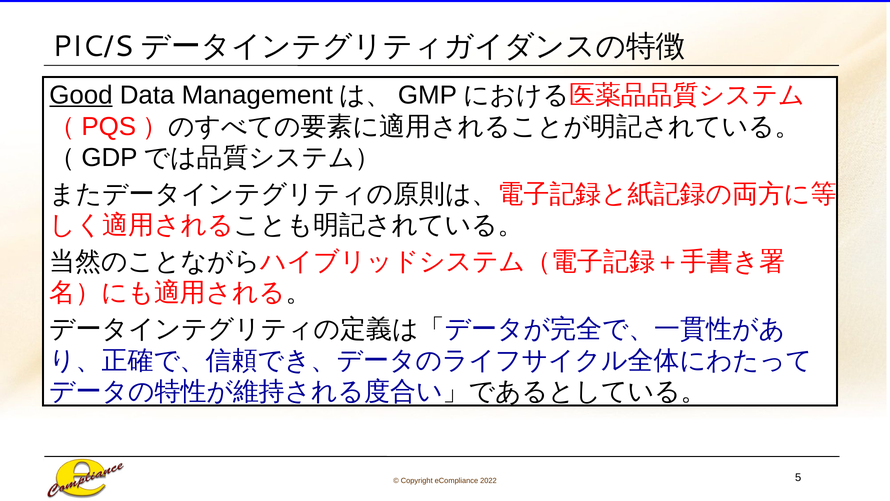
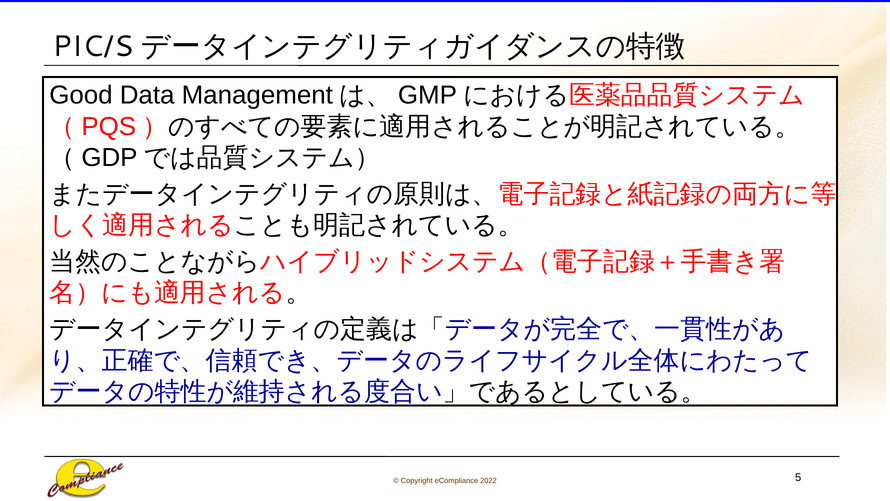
Good underline: present -> none (81, 95)
